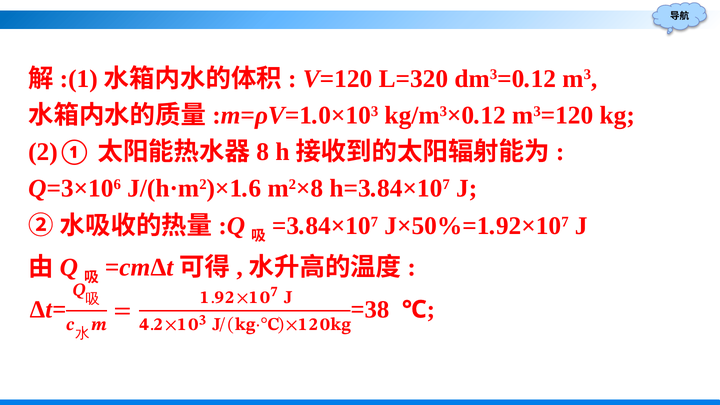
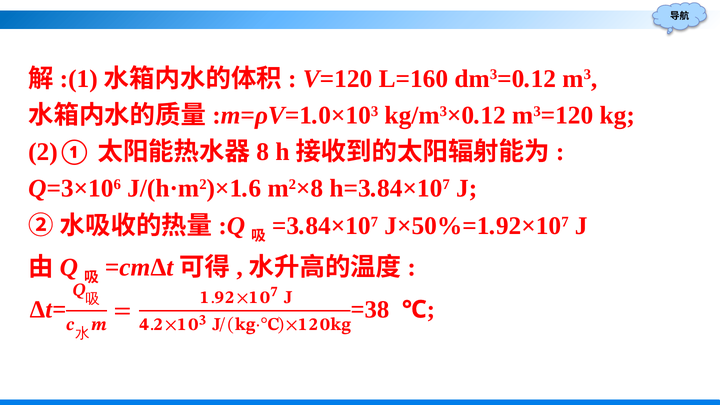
L=320: L=320 -> L=160 (413, 79)
